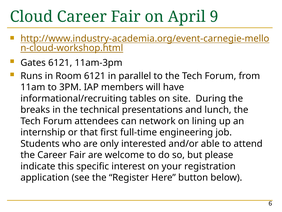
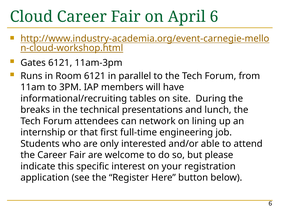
April 9: 9 -> 6 (214, 17)
